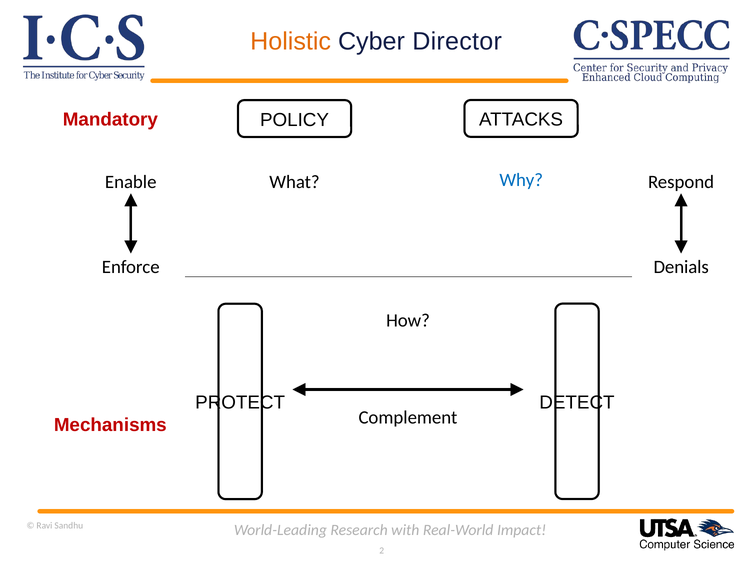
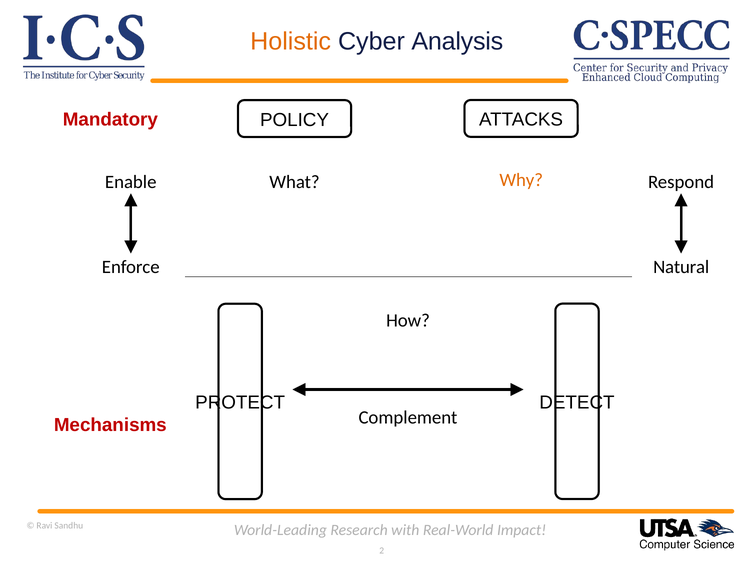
Director: Director -> Analysis (457, 41)
Why colour: blue -> orange (521, 180)
Denials: Denials -> Natural (681, 267)
